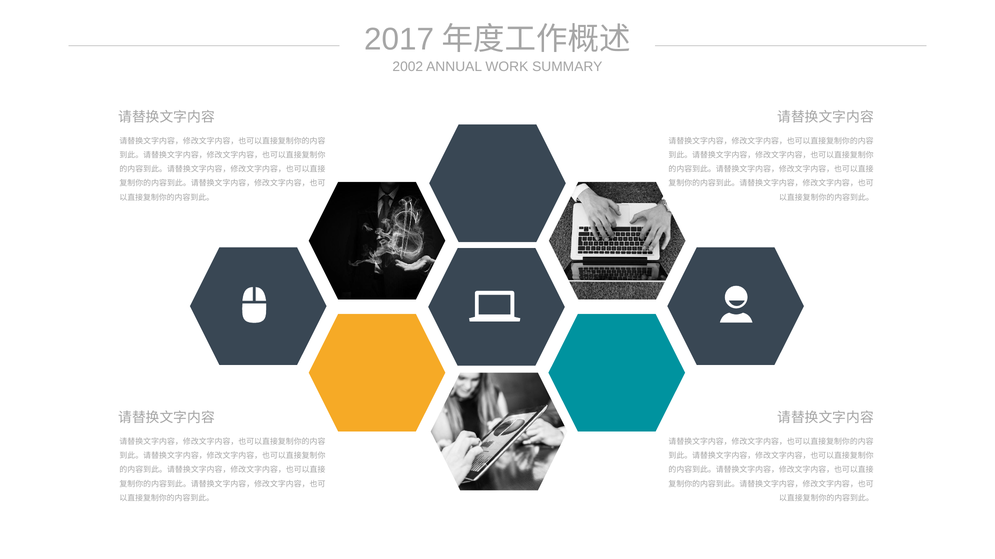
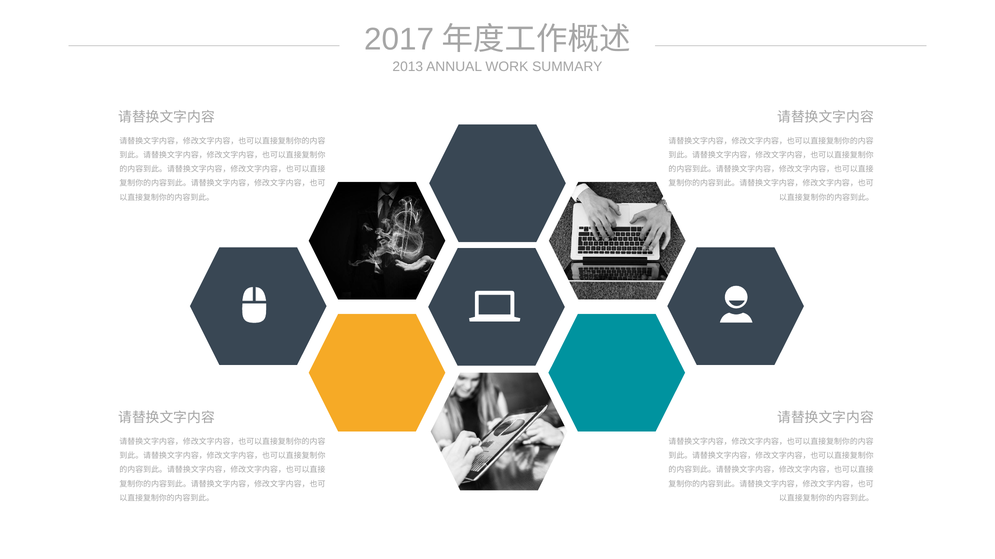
2002: 2002 -> 2013 (408, 67)
